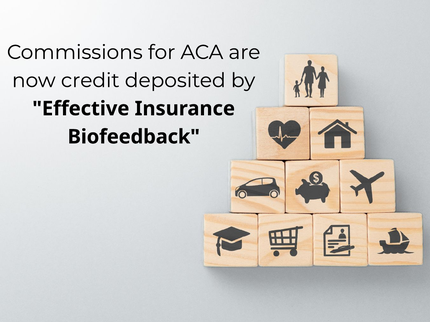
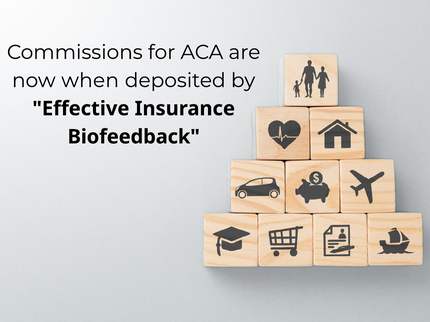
credit: credit -> when (90, 81)
